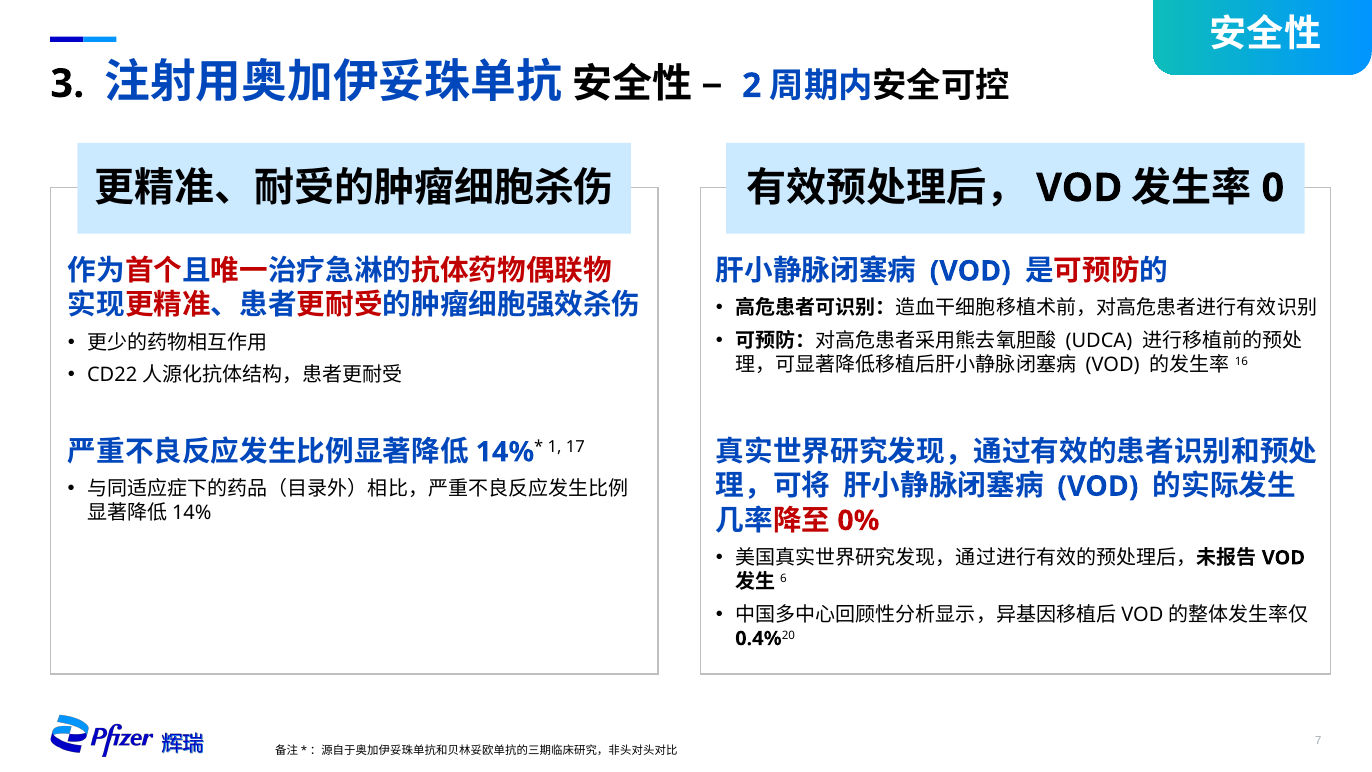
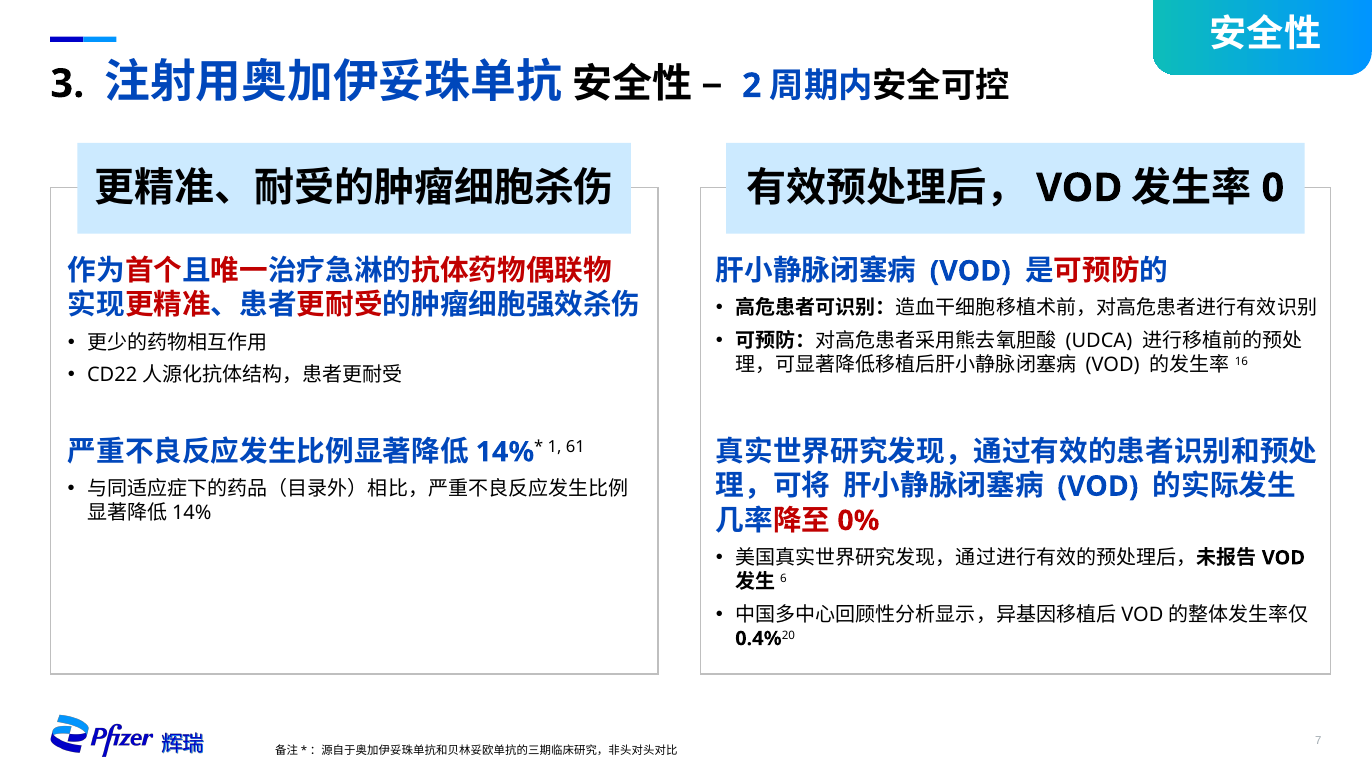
17: 17 -> 61 (575, 447)
